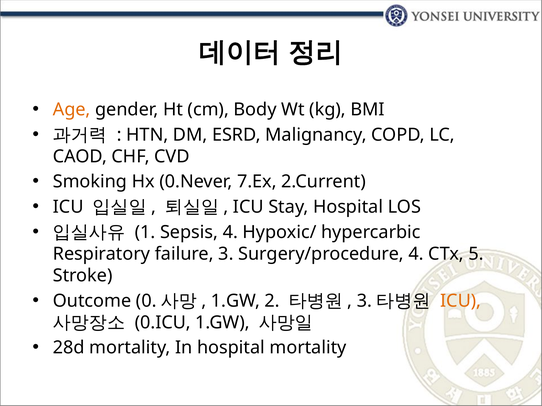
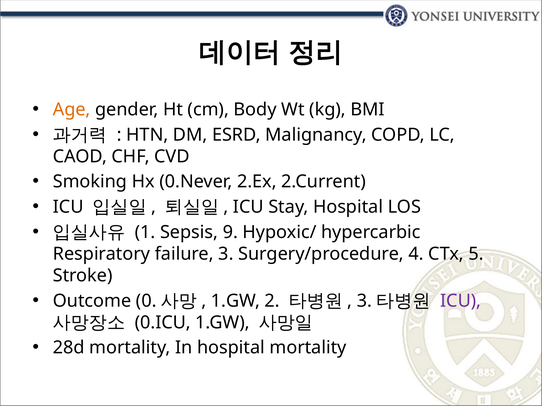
7.Ex: 7.Ex -> 2.Ex (257, 182)
Sepsis 4: 4 -> 9 (230, 232)
ICU colour: orange -> purple (461, 301)
